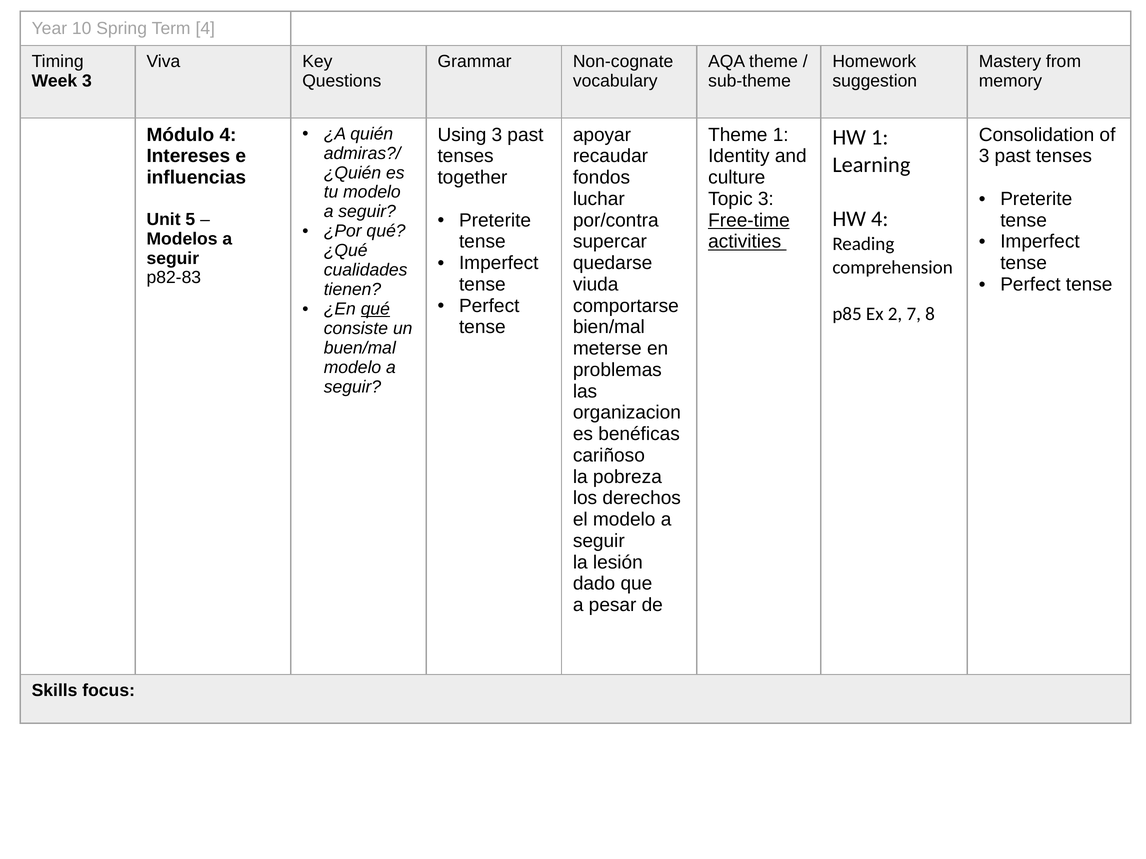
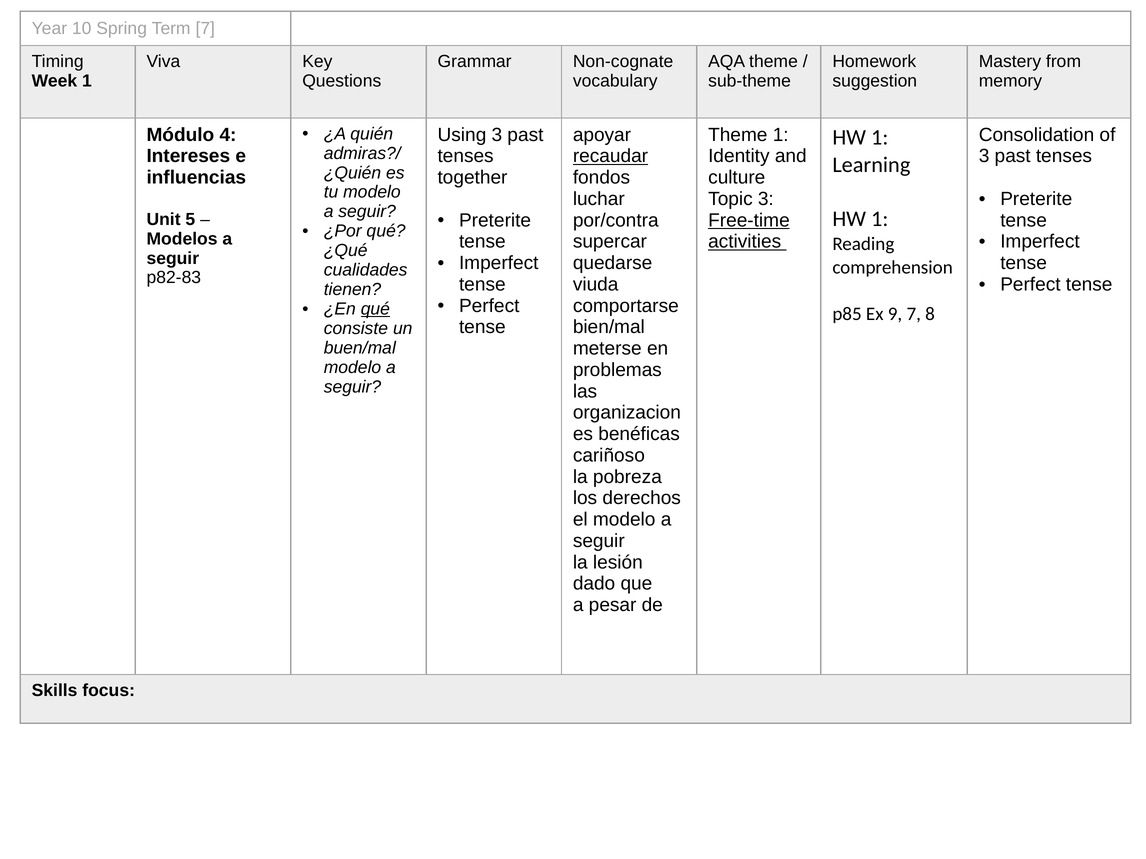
Term 4: 4 -> 7 (205, 29)
Week 3: 3 -> 1 (87, 81)
recaudar underline: none -> present (611, 156)
4: 4 -> 1 (880, 219)
2: 2 -> 9 (895, 314)
